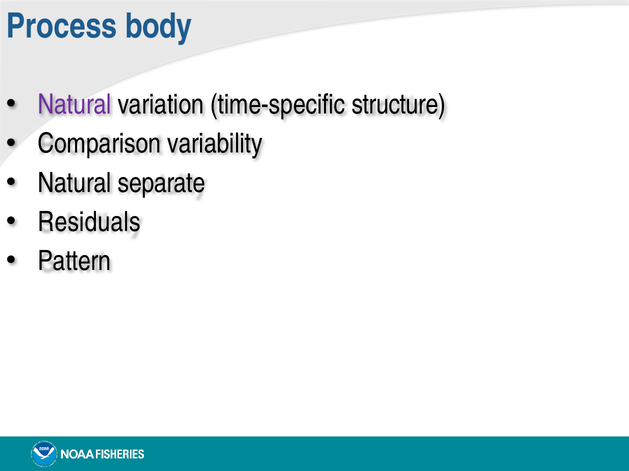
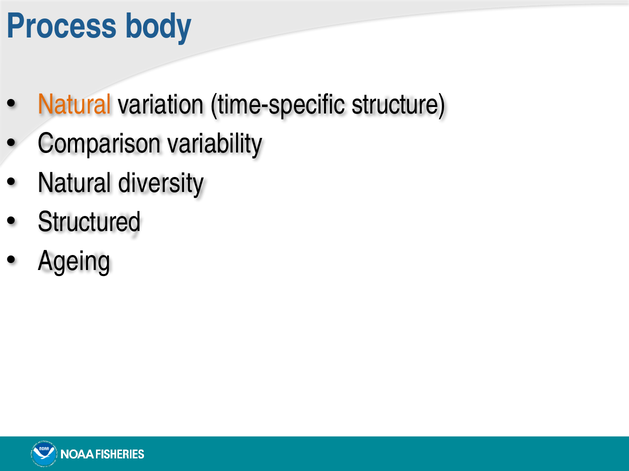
Natural colour: purple -> orange (75, 105)
separate: separate -> diversity (161, 183)
Residuals: Residuals -> Structured (89, 222)
Pattern: Pattern -> Ageing (74, 261)
